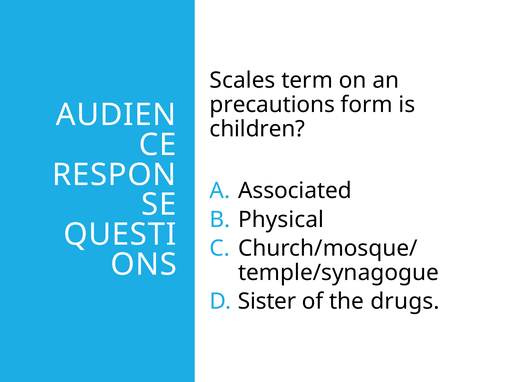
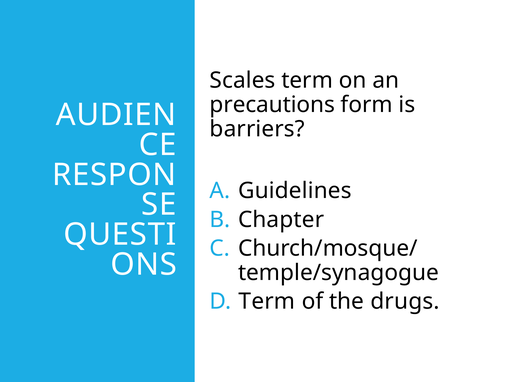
children: children -> barriers (257, 129)
Associated: Associated -> Guidelines (295, 191)
Physical: Physical -> Chapter (281, 220)
Sister: Sister -> Term (267, 302)
